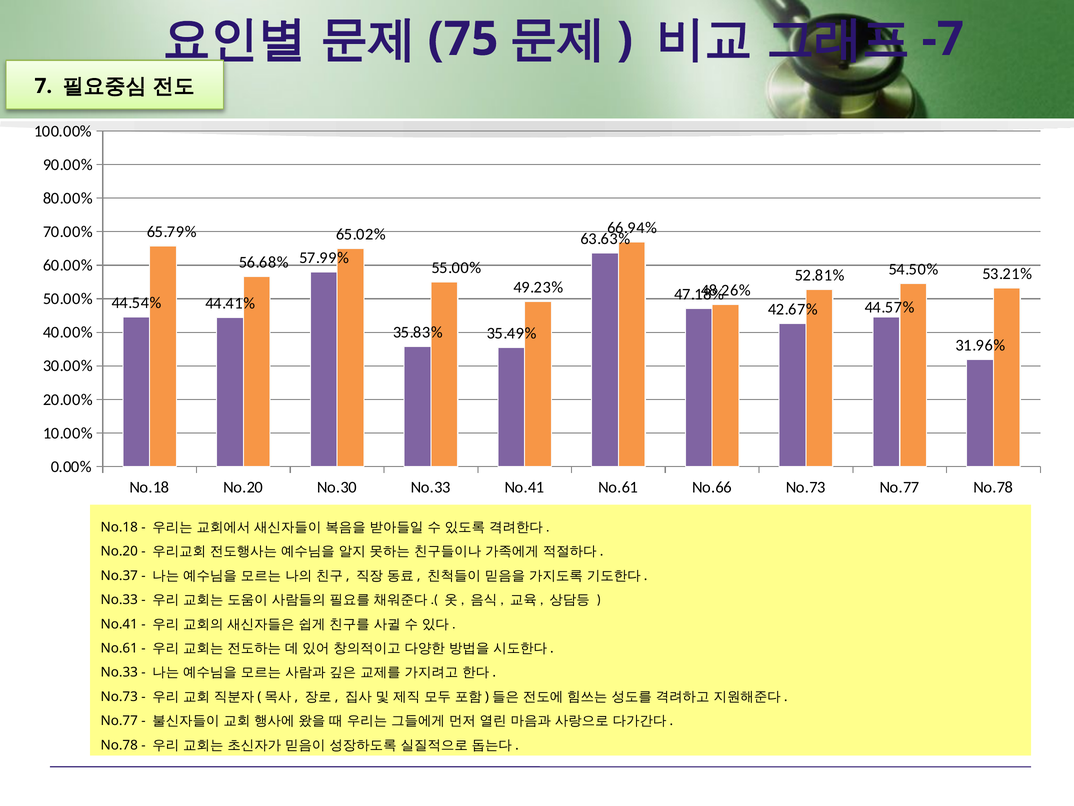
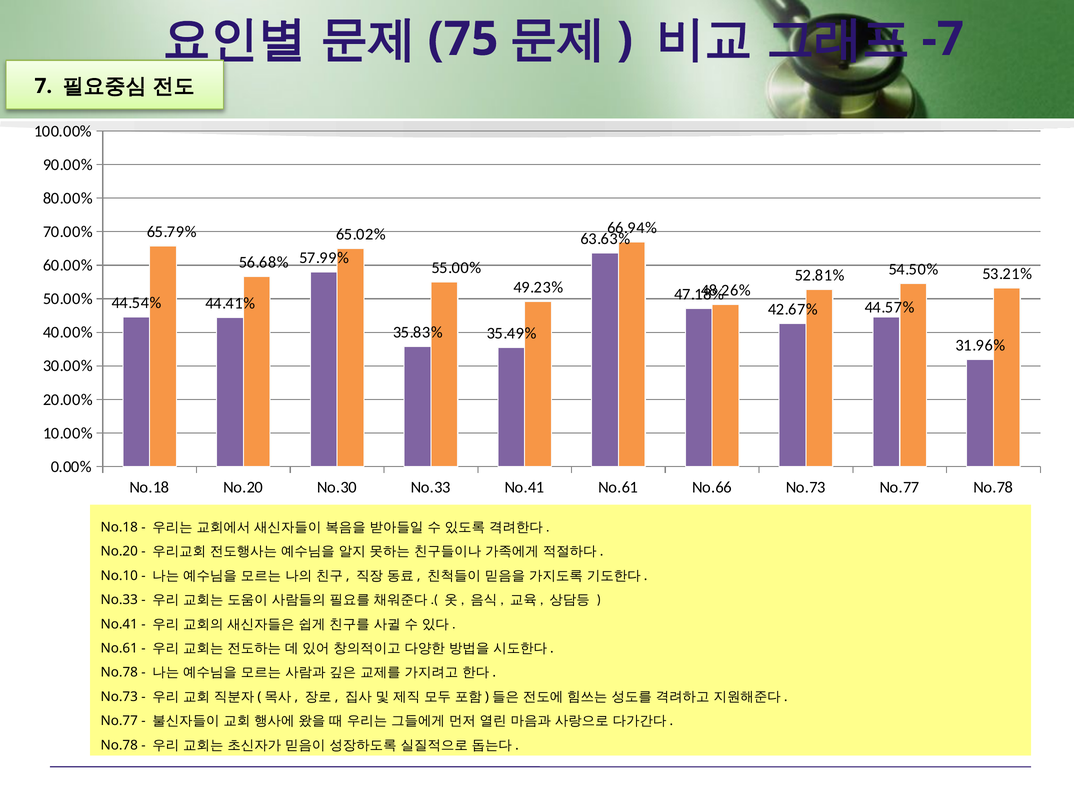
No.37: No.37 -> No.10 (119, 575)
No.33: No.33 -> No.78 (119, 672)
